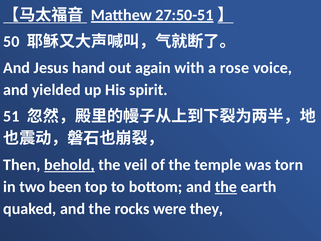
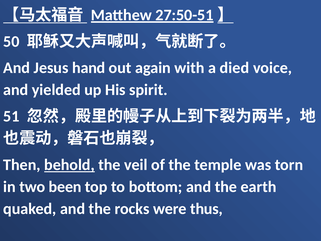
rose: rose -> died (234, 68)
the underline: present -> none (226, 187)
they: they -> thus (206, 209)
